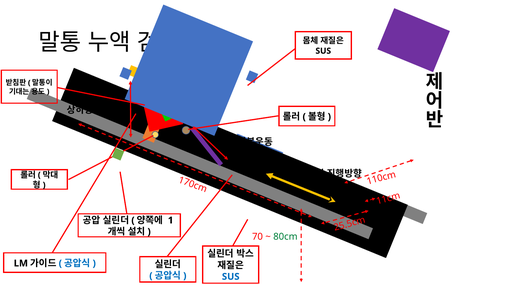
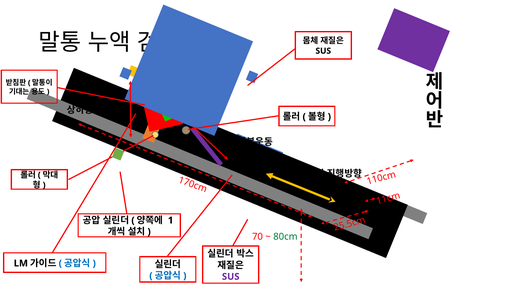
SUS colour: blue -> purple (231, 276)
